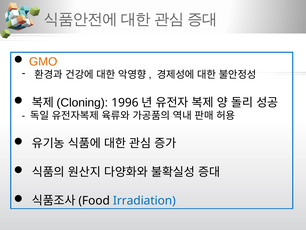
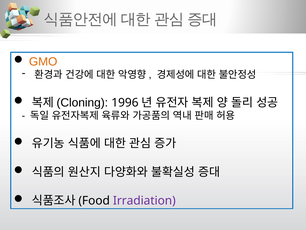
Irradiation colour: blue -> purple (144, 200)
